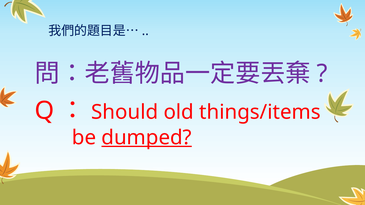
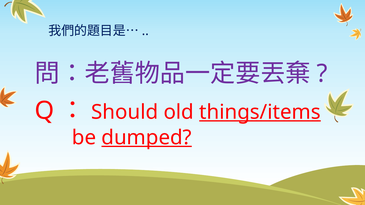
things/items underline: none -> present (260, 112)
